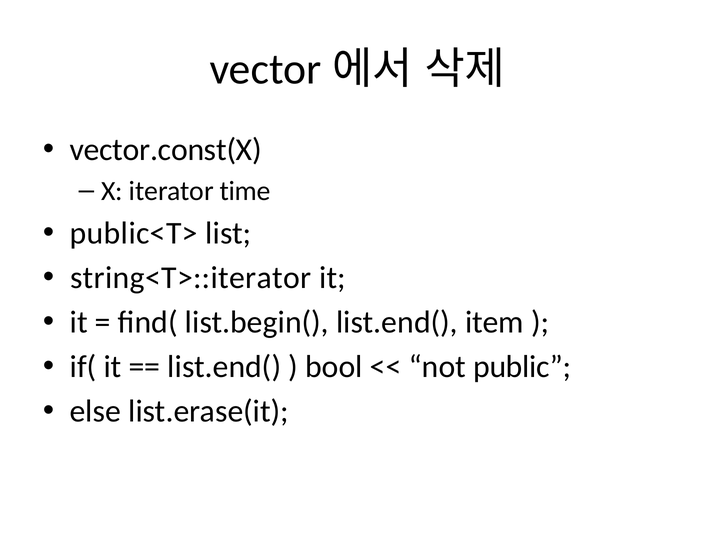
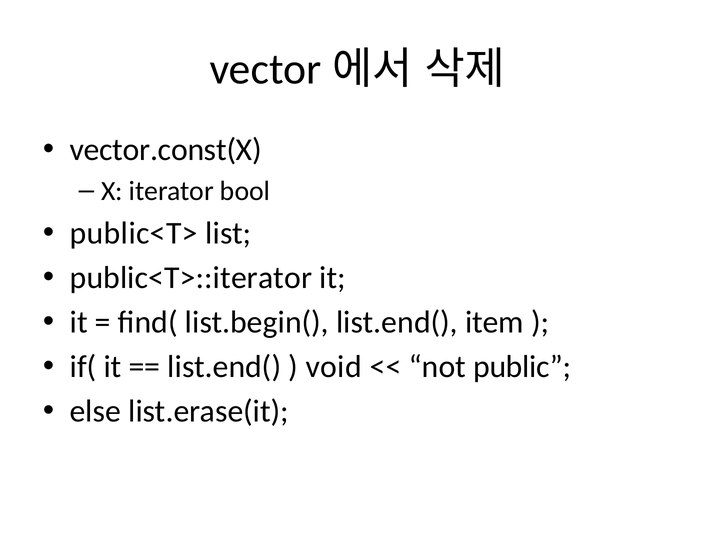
time: time -> bool (245, 191)
string<T>::iterator: string<T>::iterator -> public<T>::iterator (191, 278)
bool: bool -> void (334, 367)
